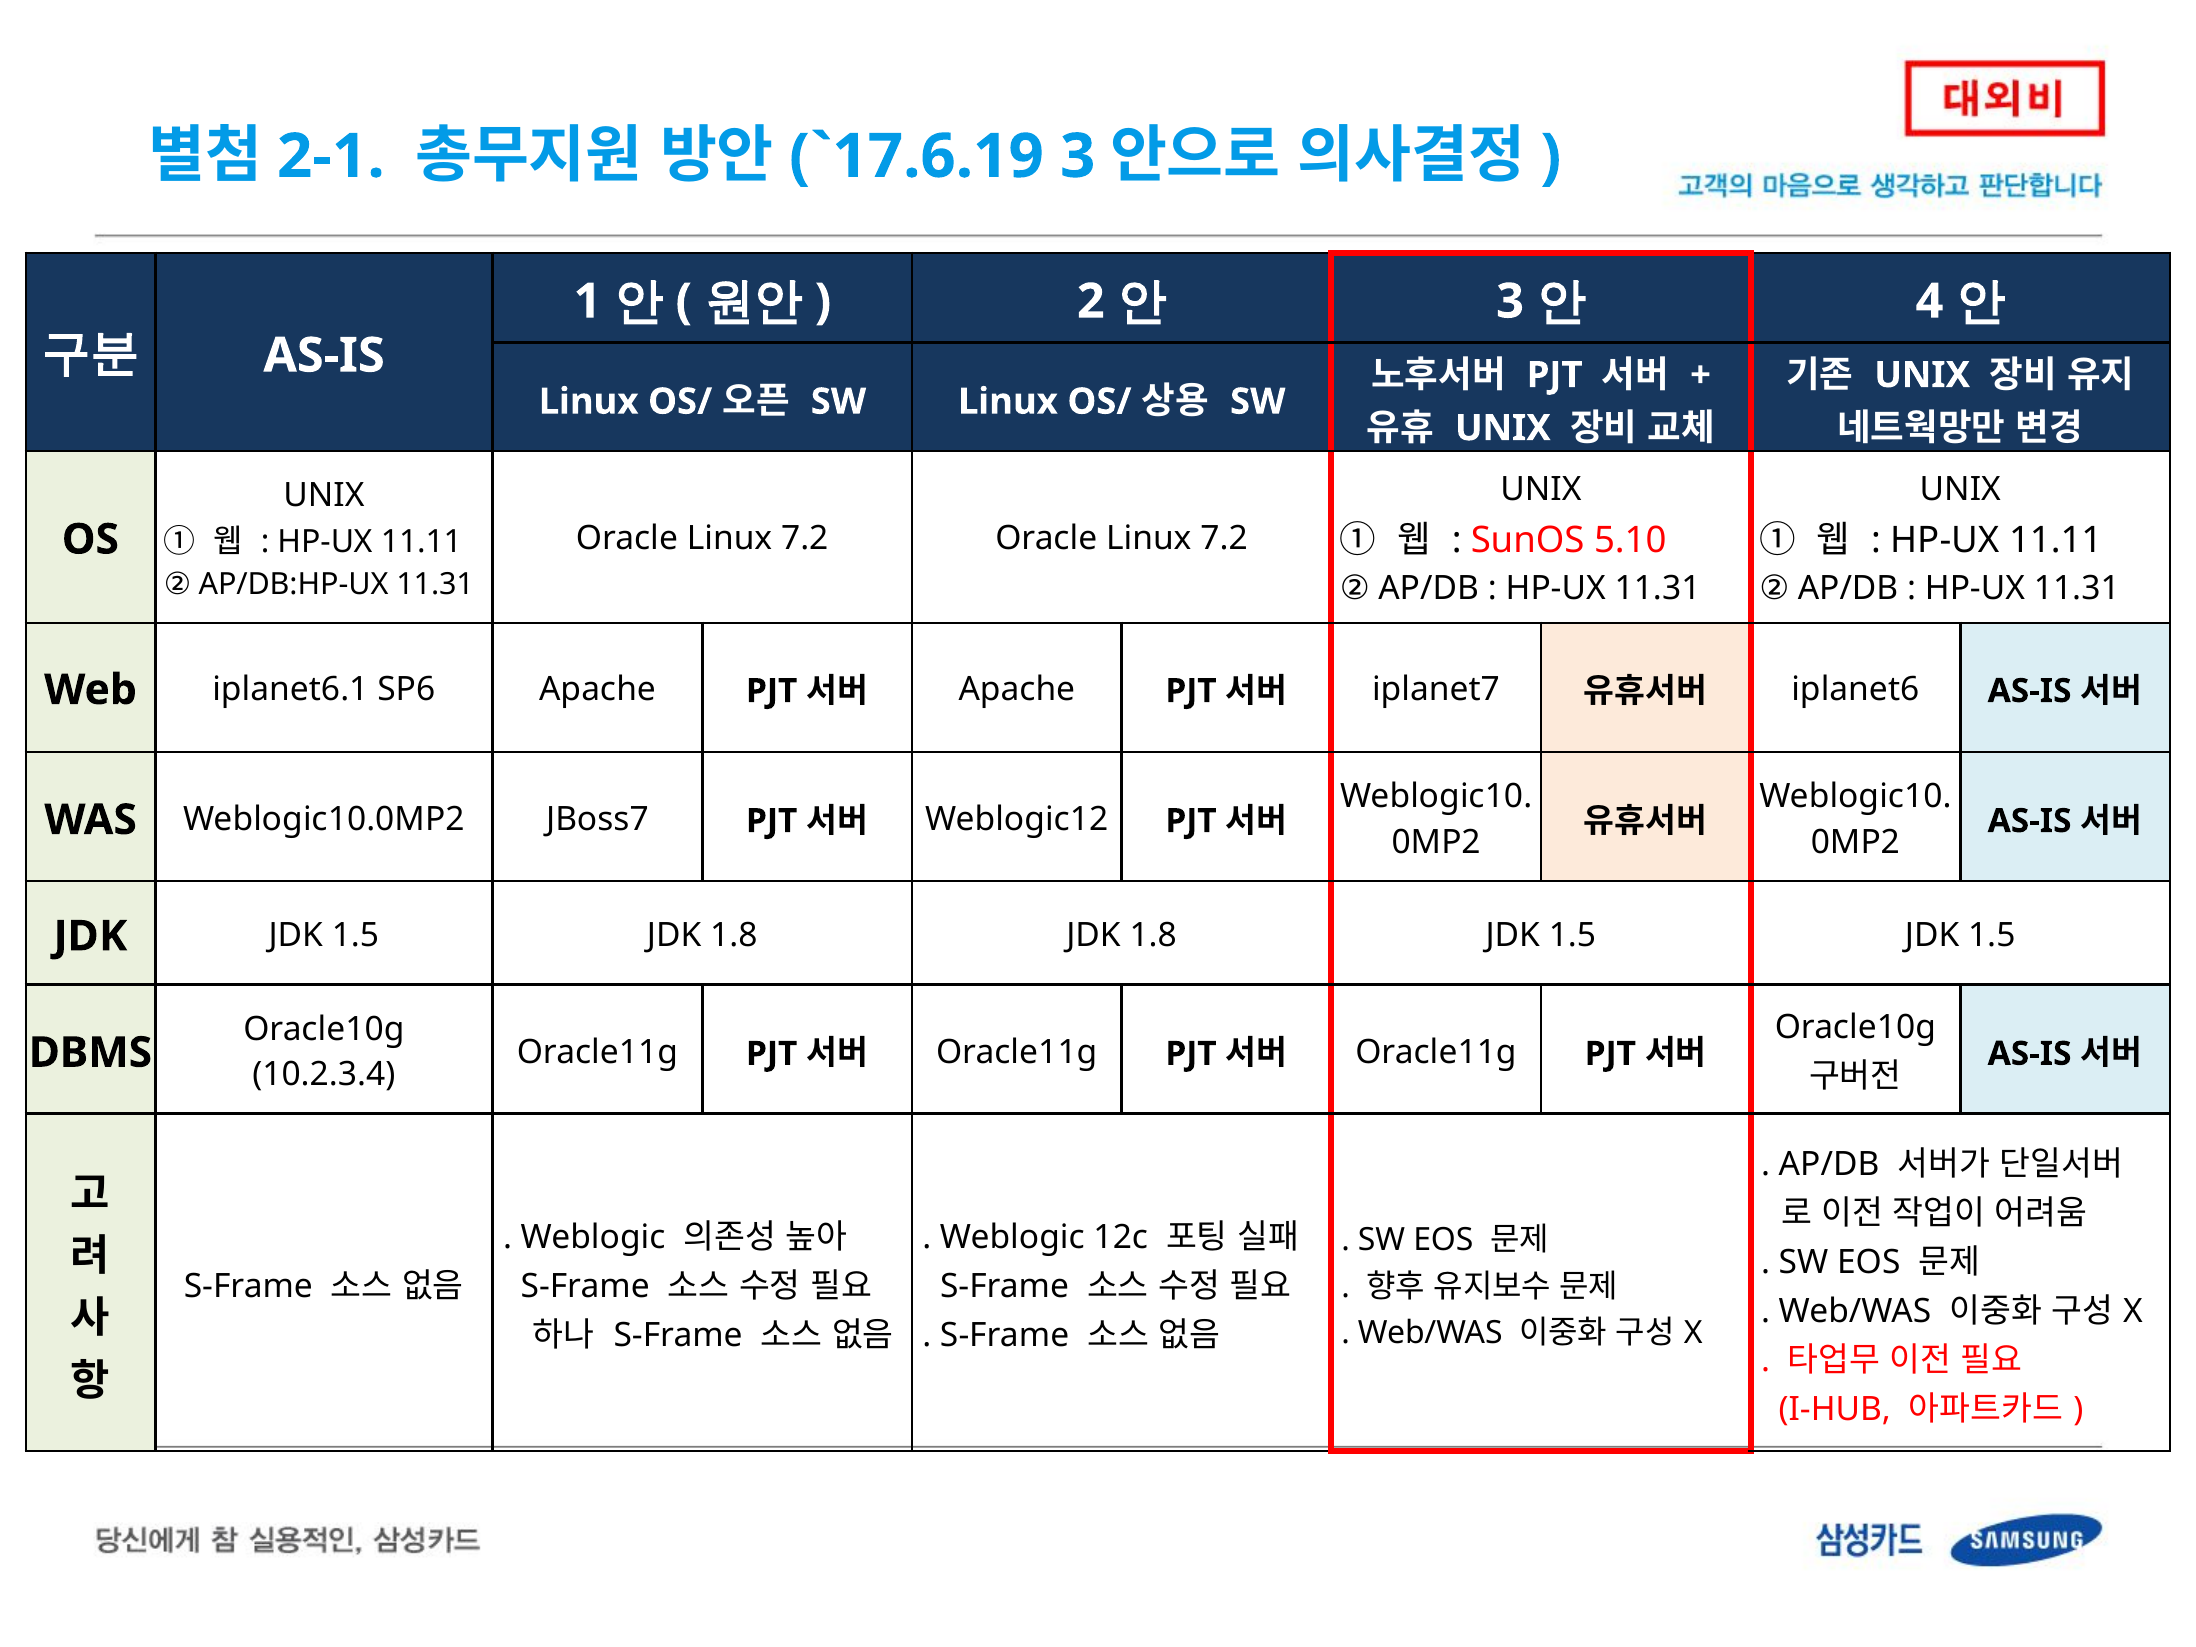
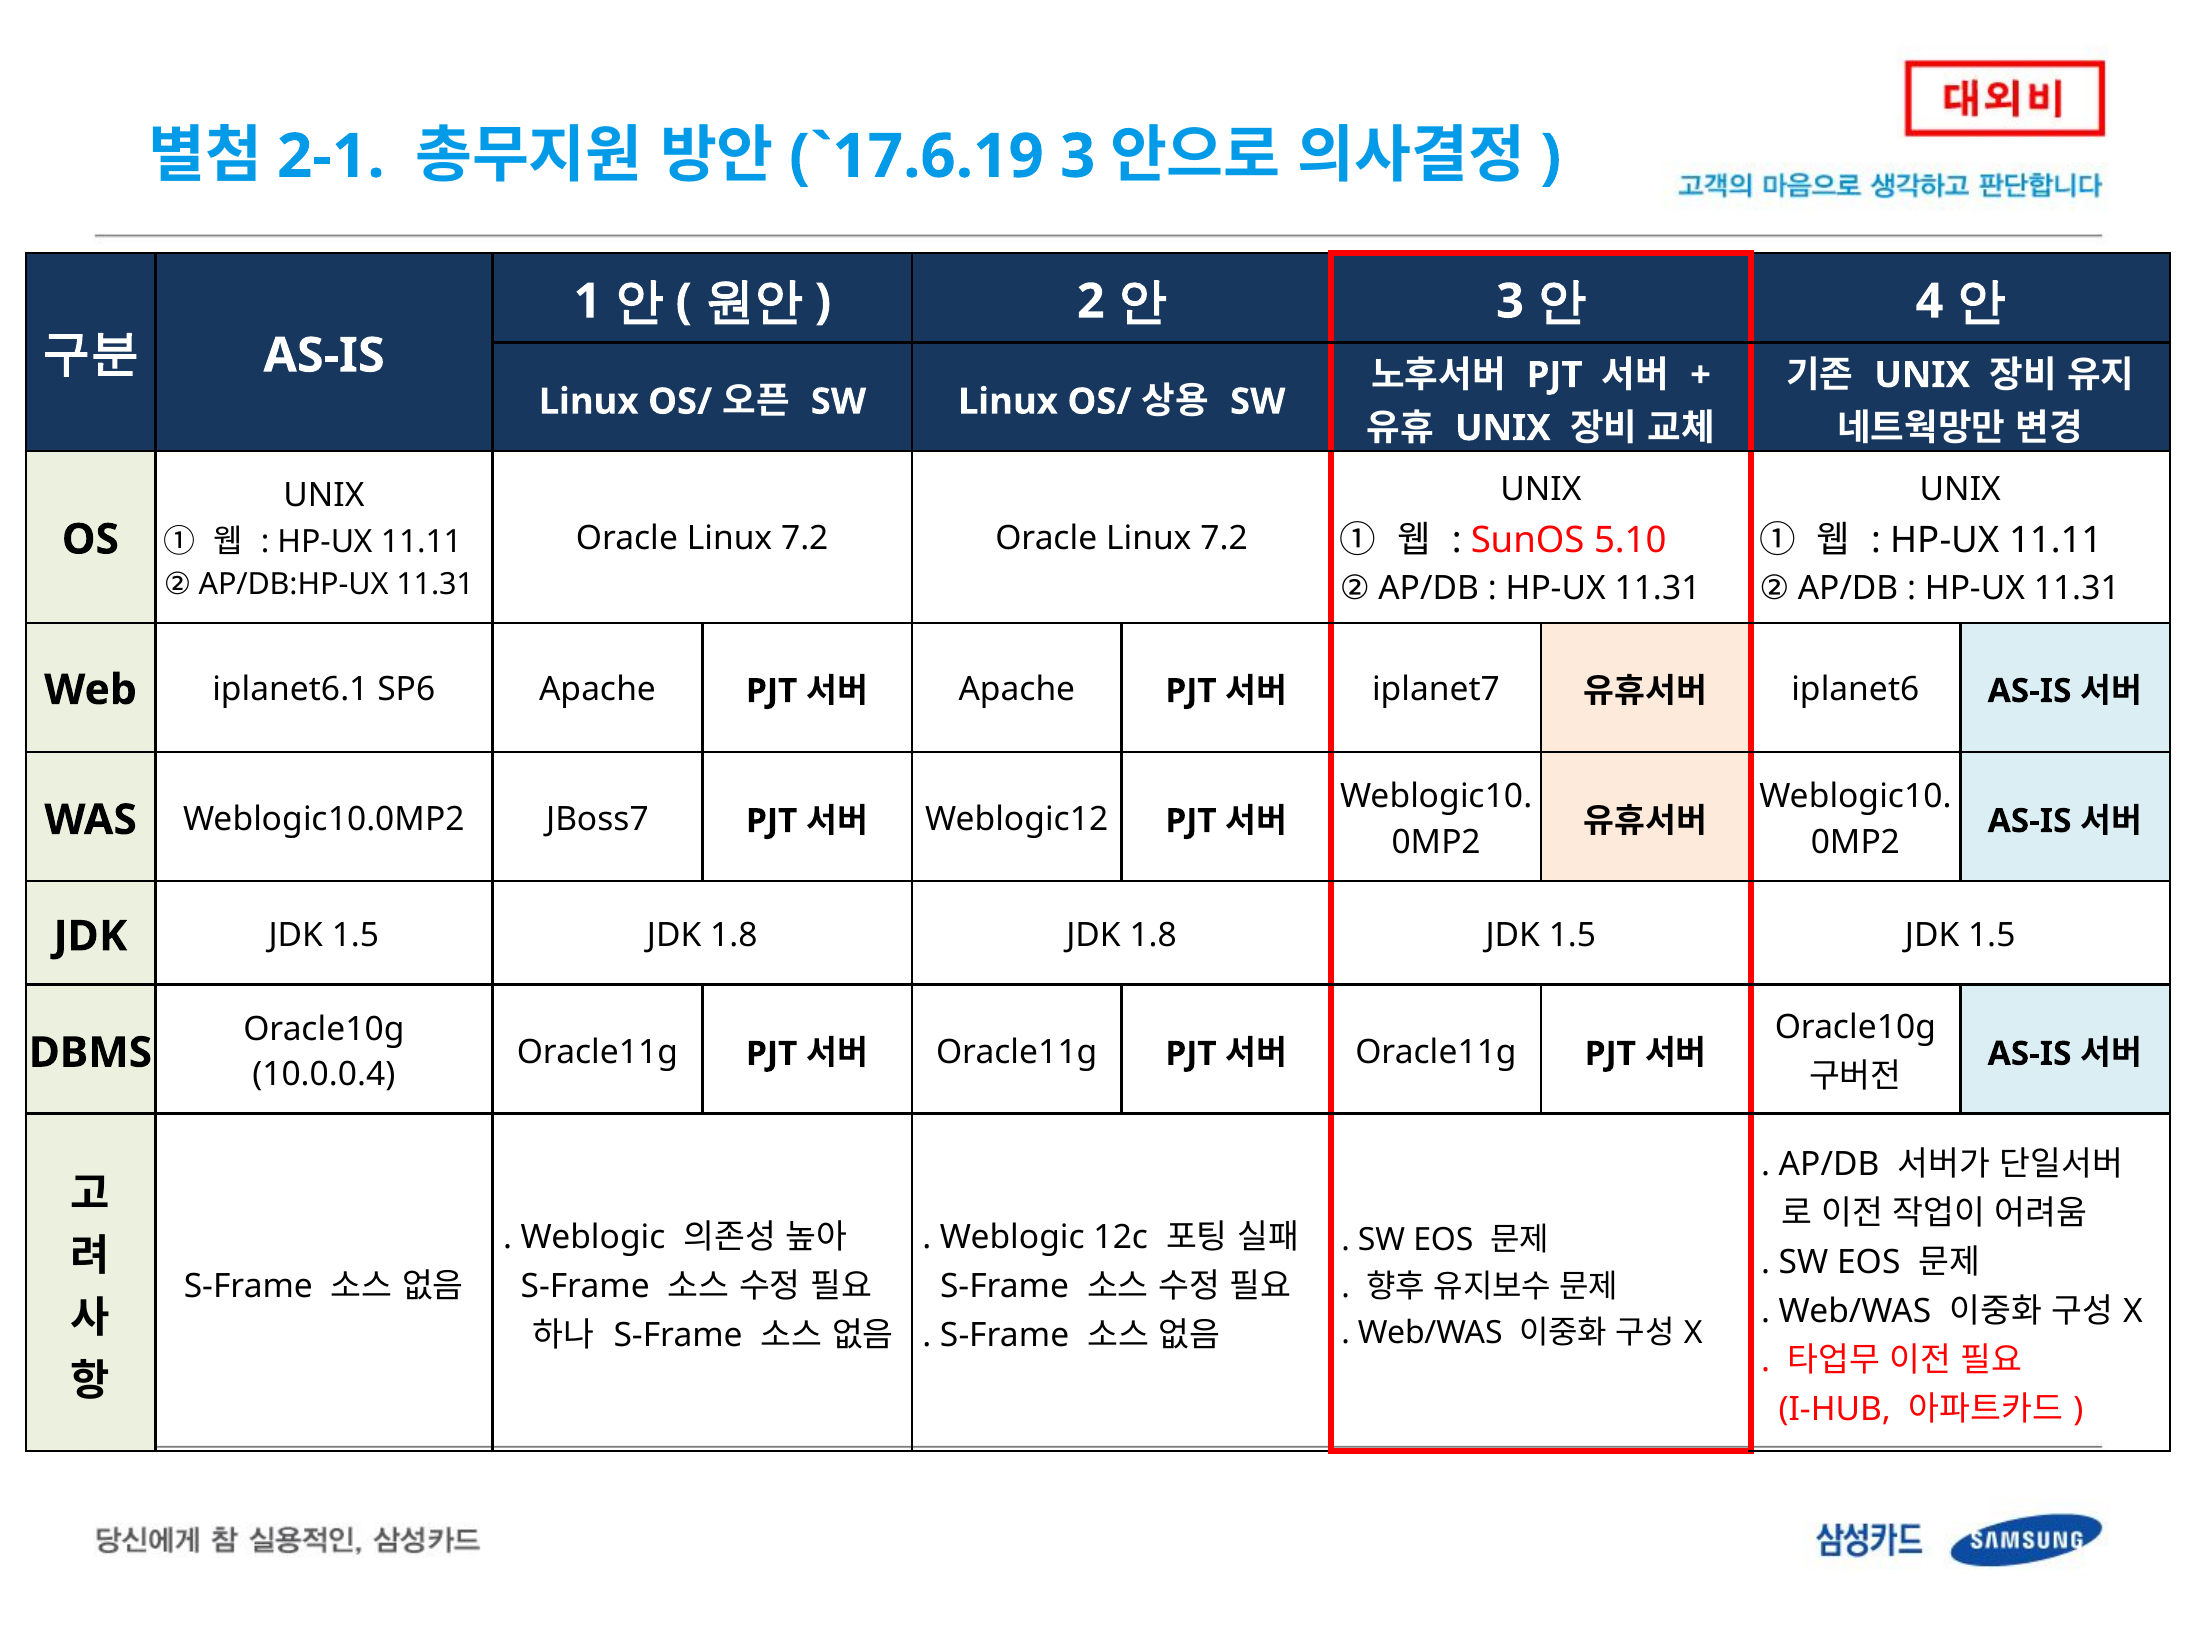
10.2.3.4: 10.2.3.4 -> 10.0.0.4 (324, 1075)
